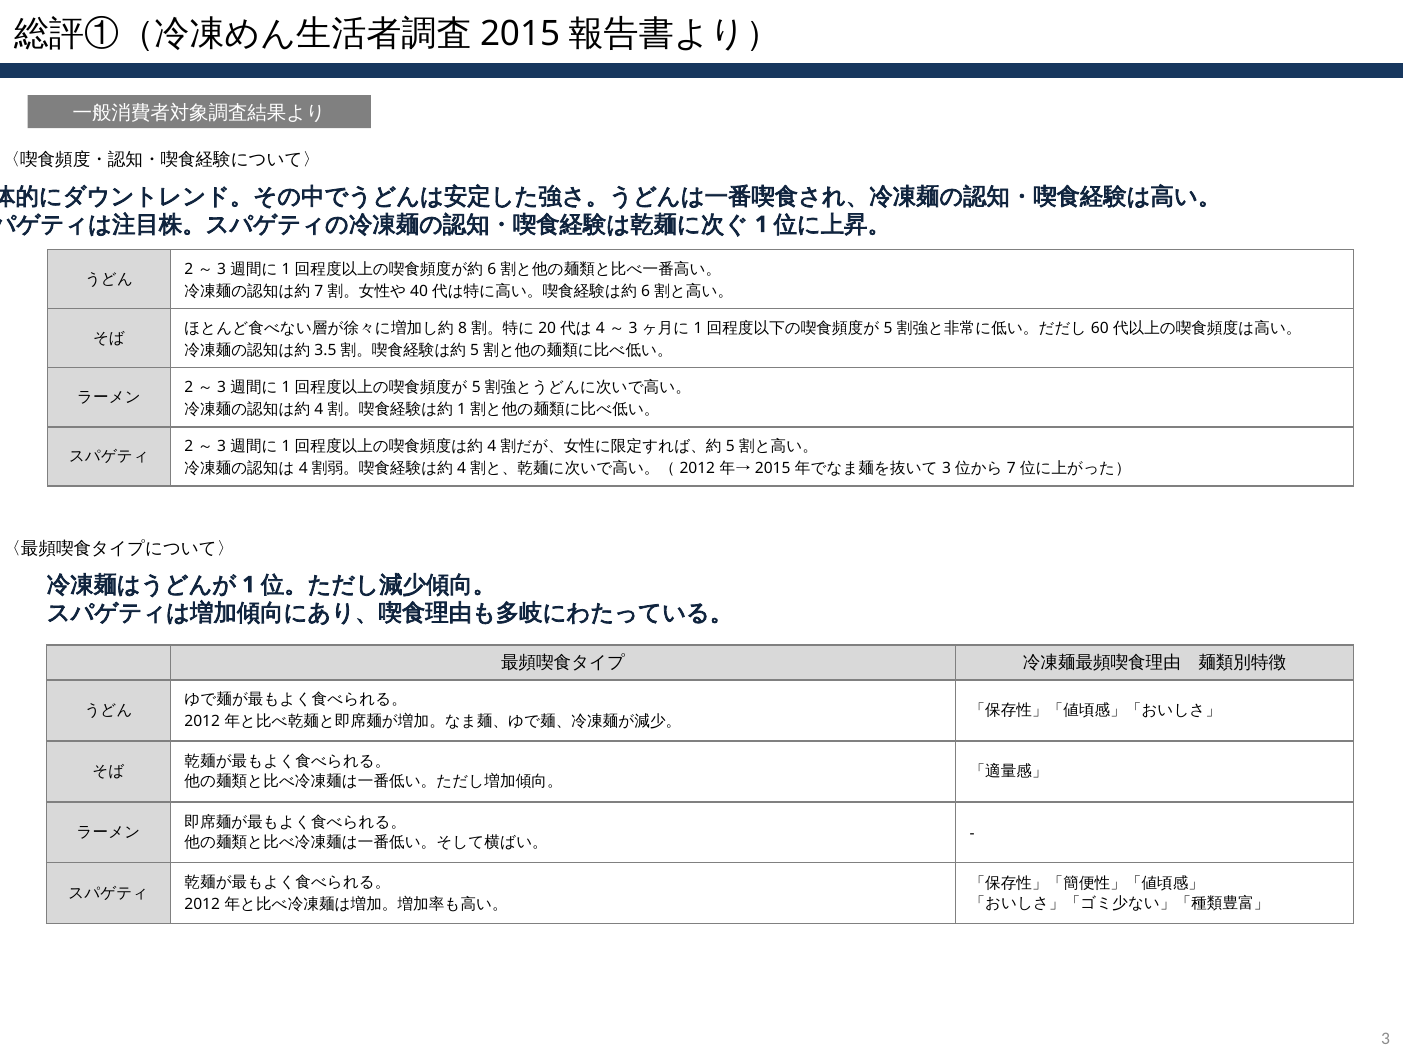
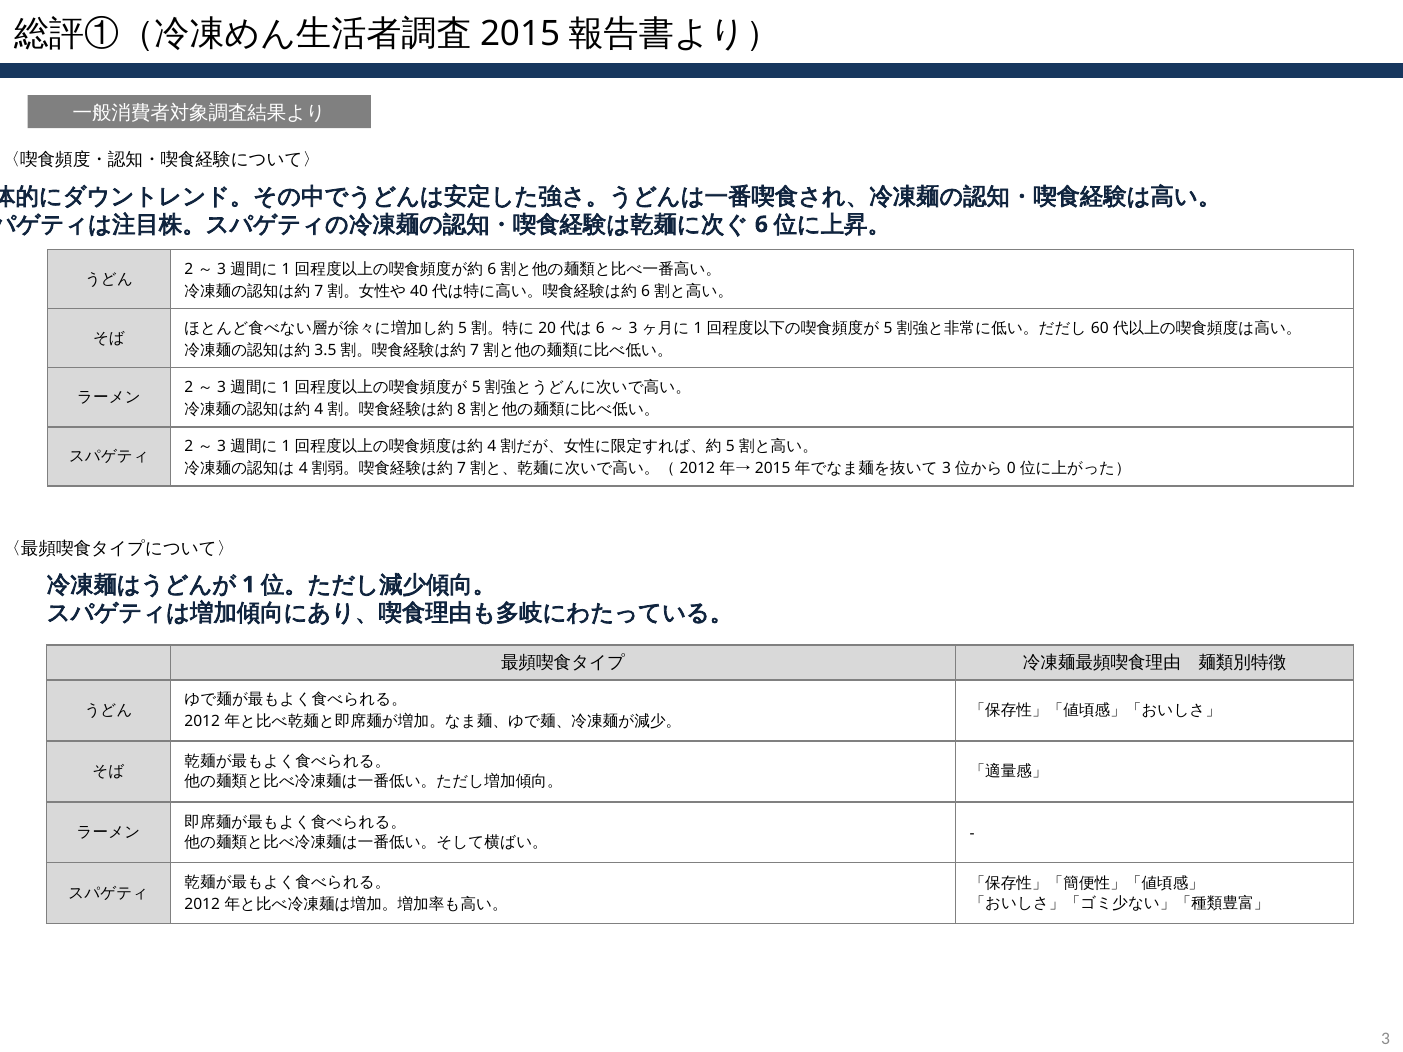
1: 1 -> 6 (761, 225)
8: 8 -> 5 (463, 329)
4: 4 -> 6 (600, 329)
5: 5 -> 7 (475, 350)
1: 1 -> 8 (462, 409)
4: 4 -> 7 (462, 468)
7: 7 -> 0 (1011, 468)
